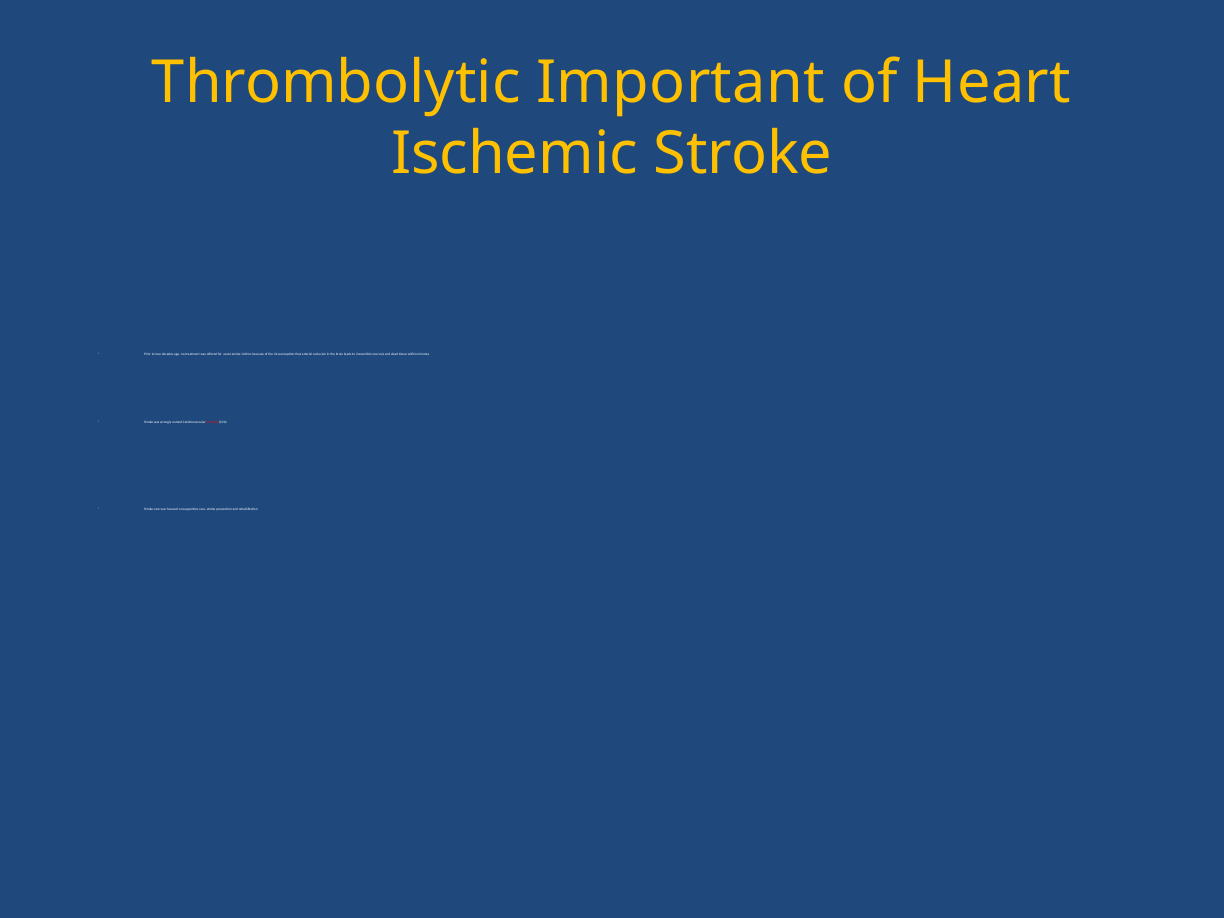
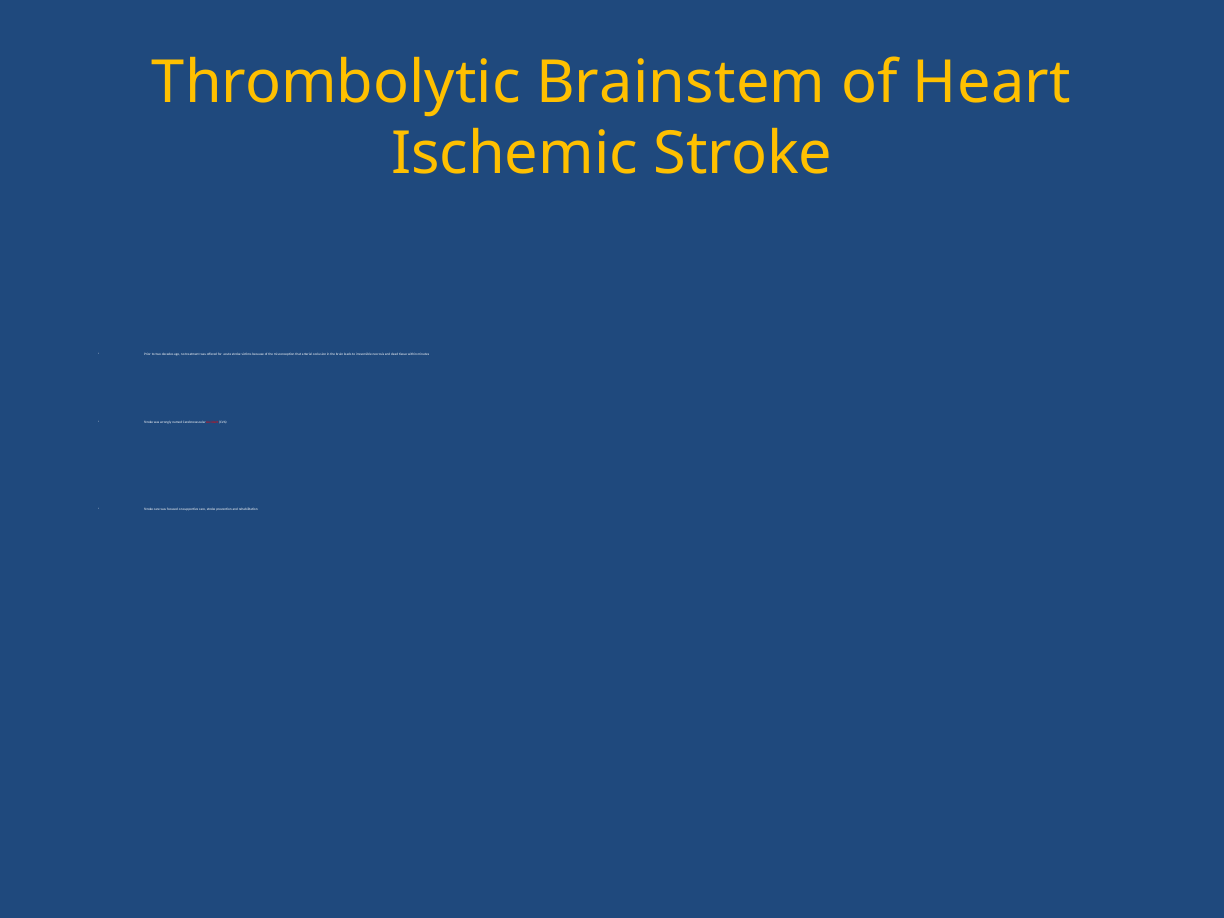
Important: Important -> Brainstem (681, 83)
